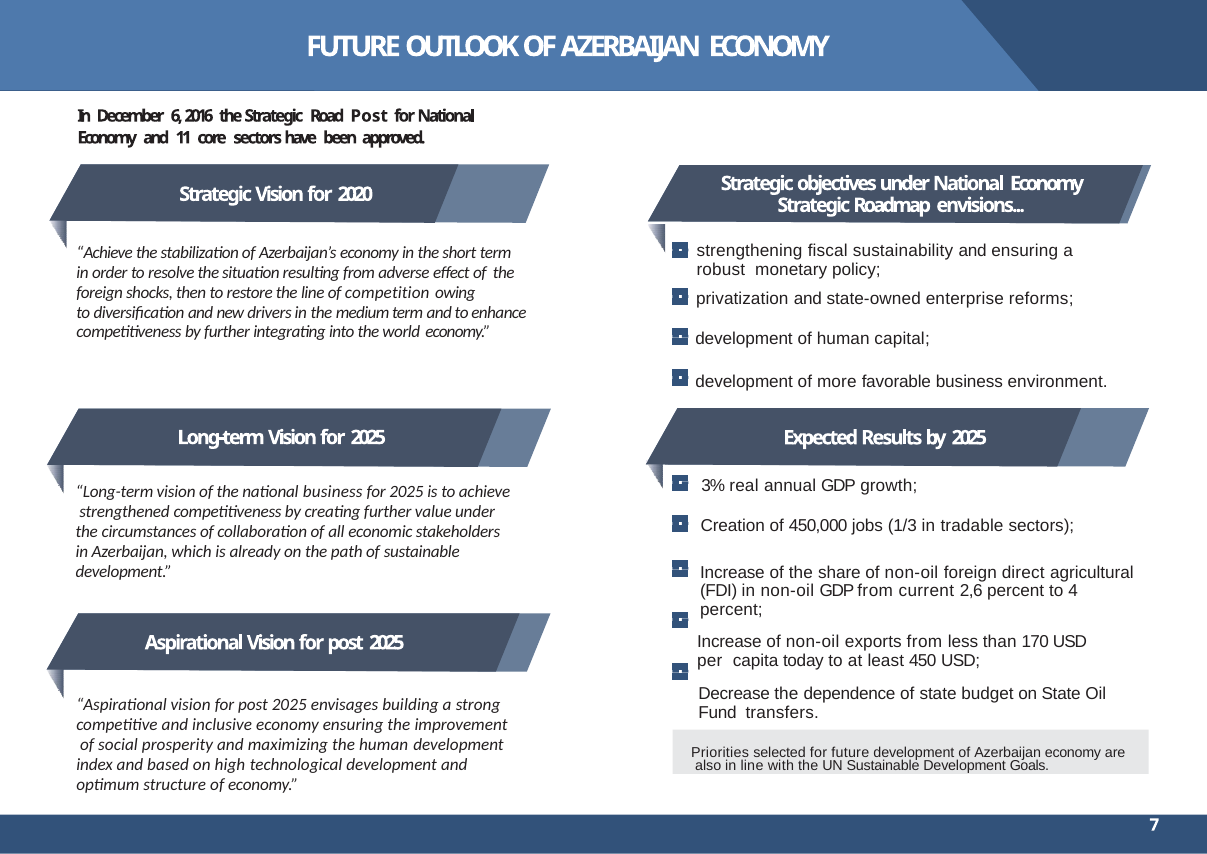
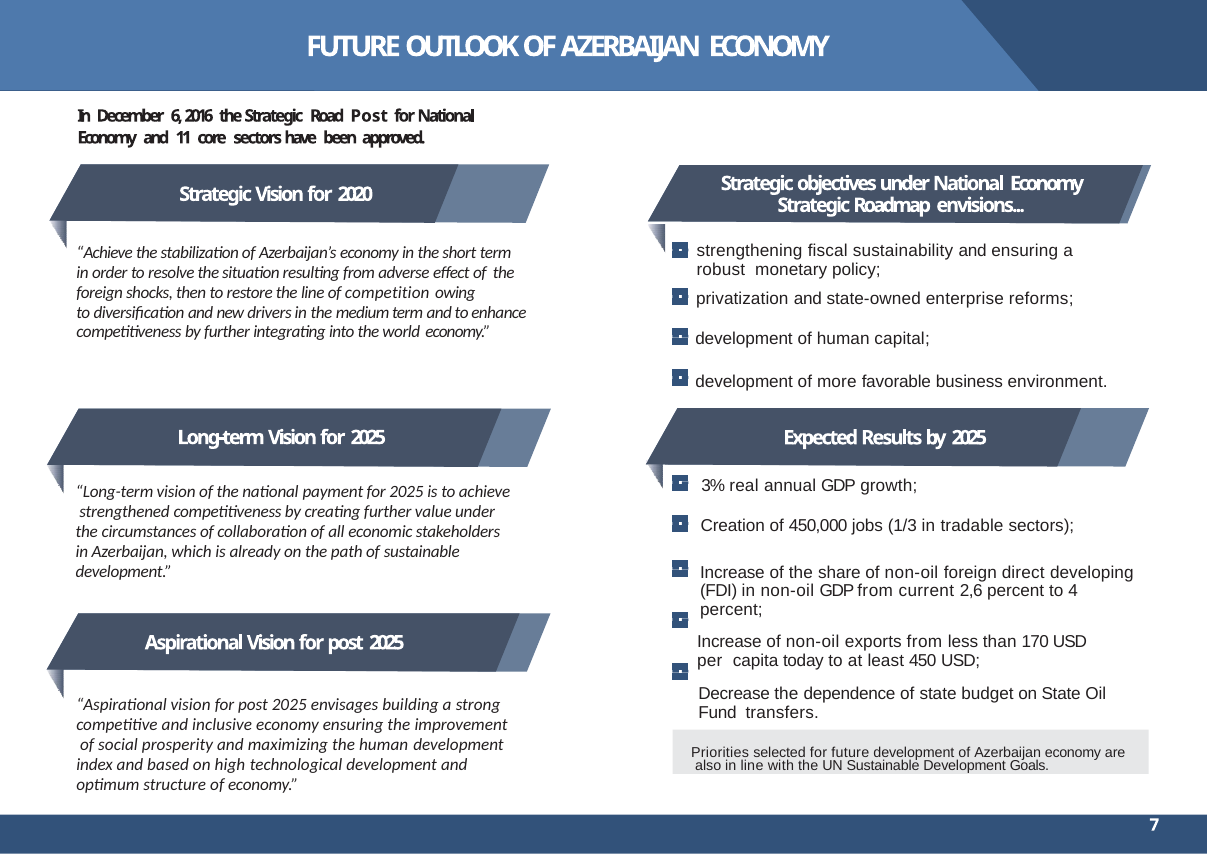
national business: business -> payment (333, 492)
agricultural: agricultural -> developing (1092, 572)
